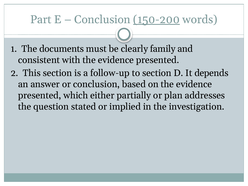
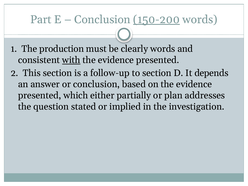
documents: documents -> production (62, 49)
clearly family: family -> words (163, 49)
with underline: none -> present (71, 60)
